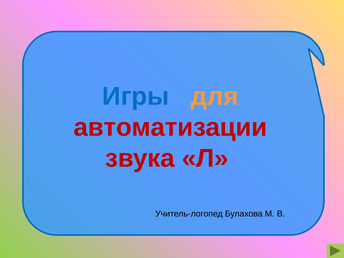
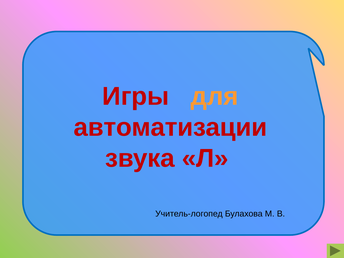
Игры colour: blue -> red (136, 96)
